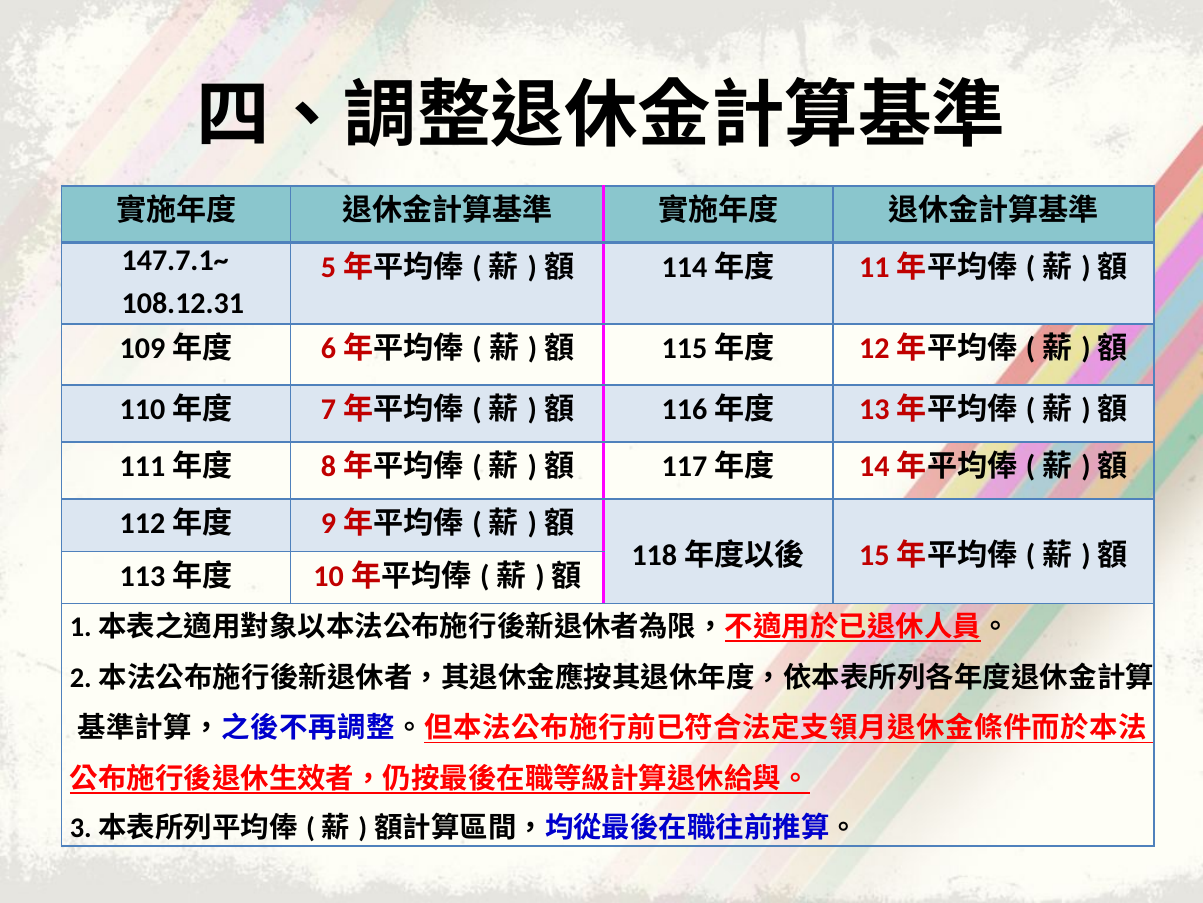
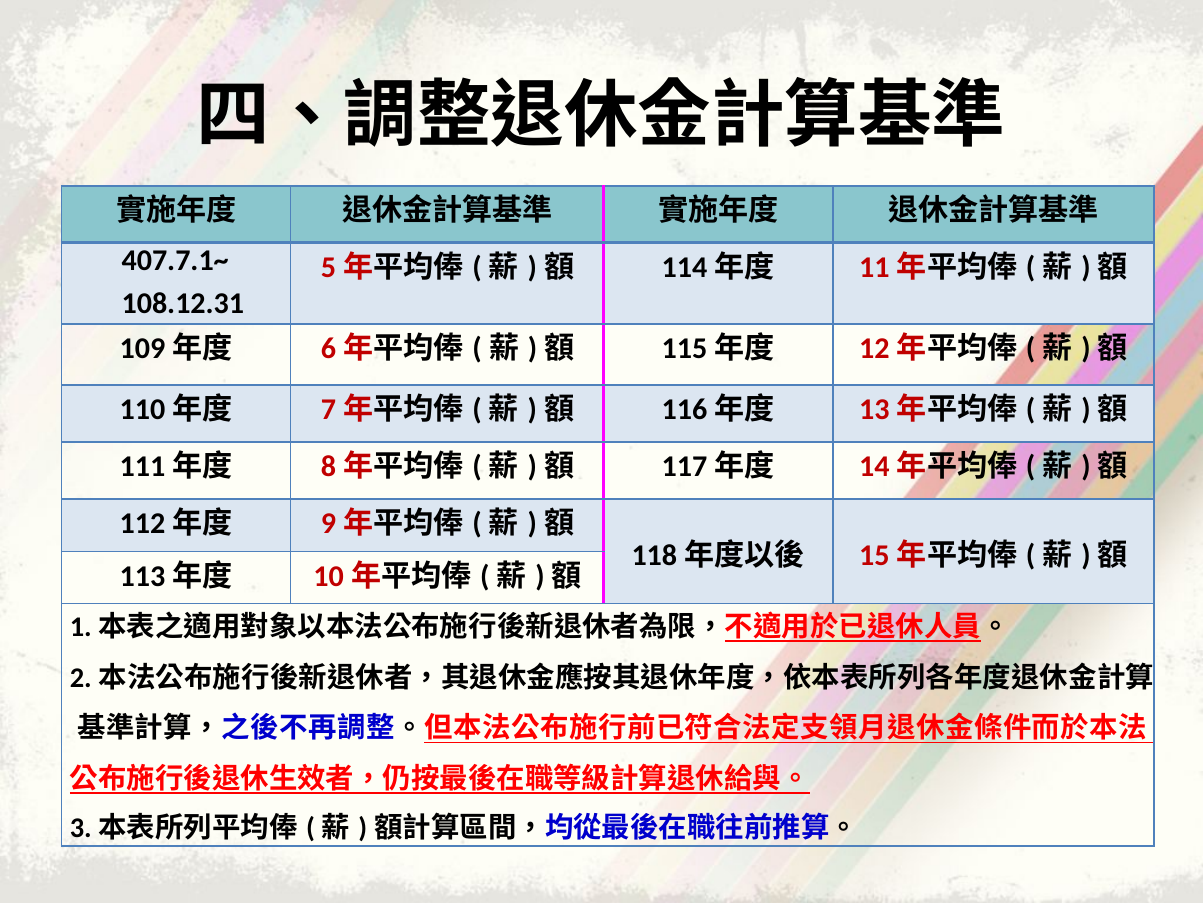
147.7.1~: 147.7.1~ -> 407.7.1~ (175, 260)
